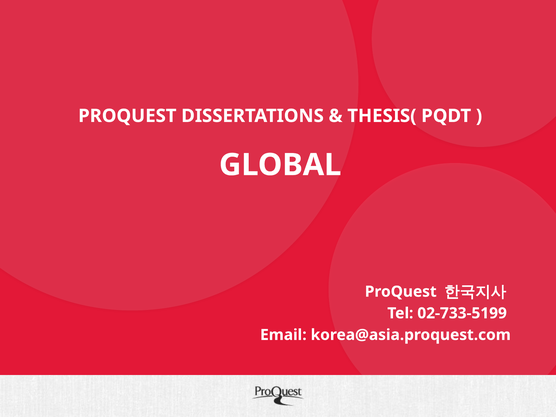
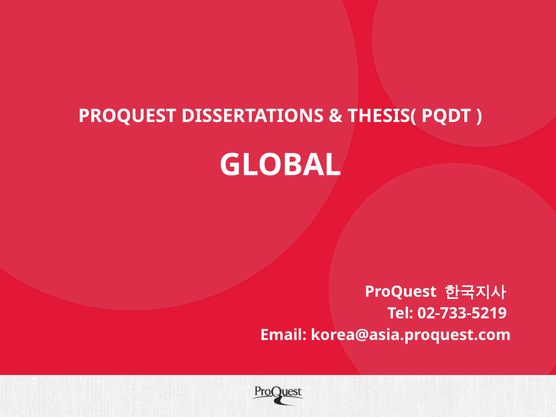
02-733-5199: 02-733-5199 -> 02-733-5219 (462, 313)
